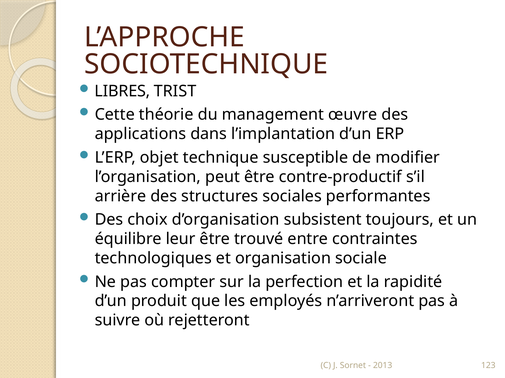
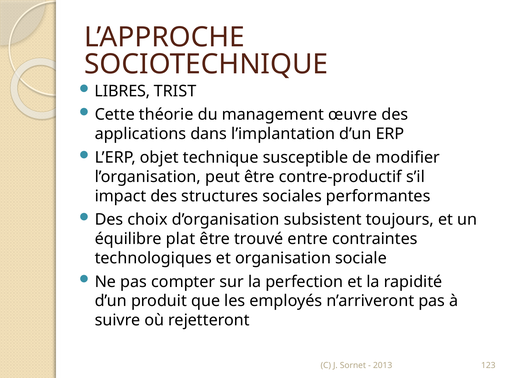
arrière: arrière -> impact (120, 196)
leur: leur -> plat (180, 239)
